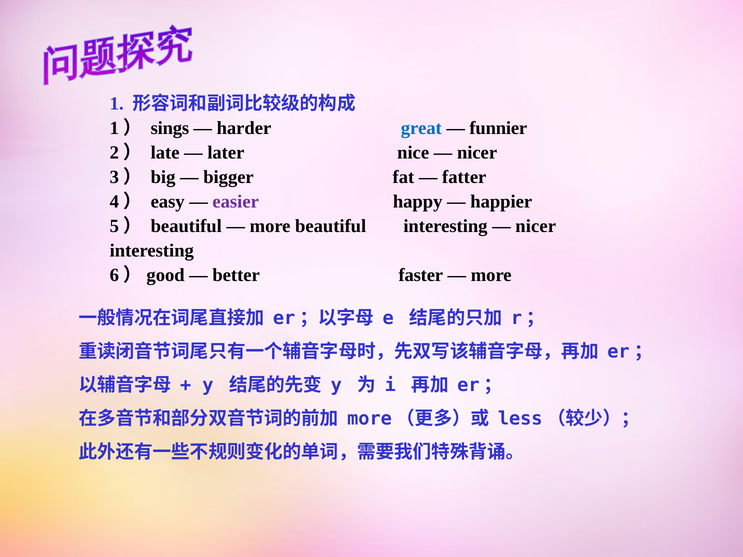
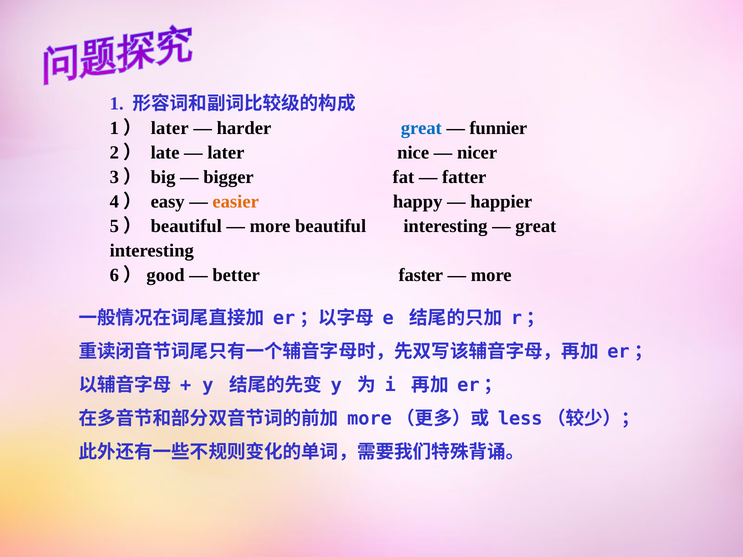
1） sings: sings -> later (170, 128)
easier colour: purple -> orange (236, 202)
nicer: nicer -> great (536, 226)
